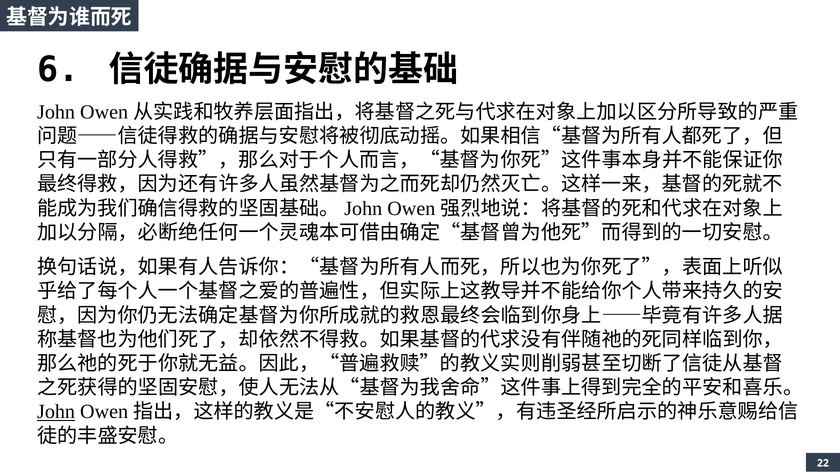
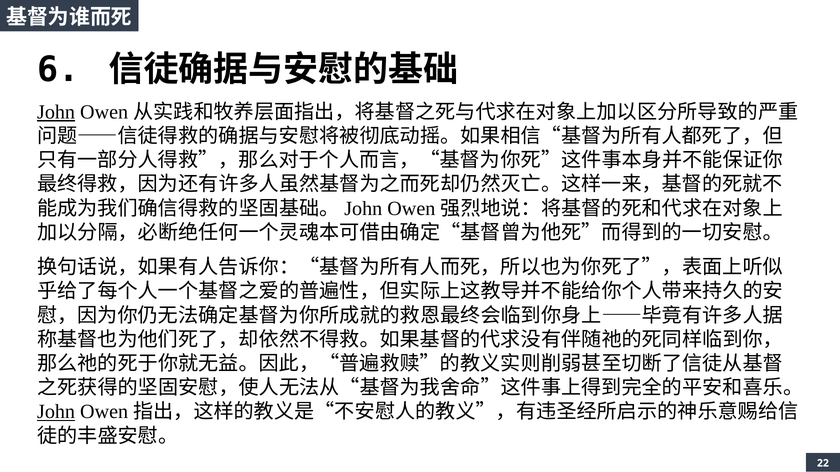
John underline: none -> present (56, 112)
